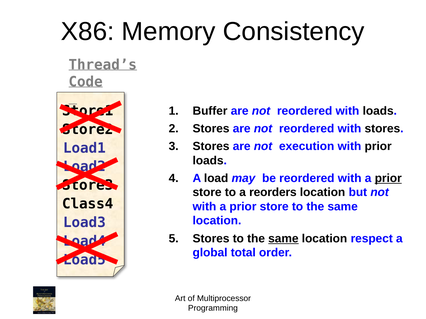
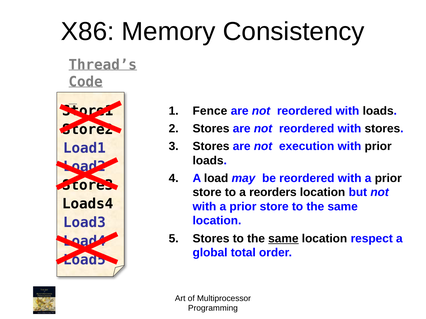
Buffer: Buffer -> Fence (210, 111)
prior underline: present -> none (388, 178)
Class4: Class4 -> Loads4 (88, 204)
